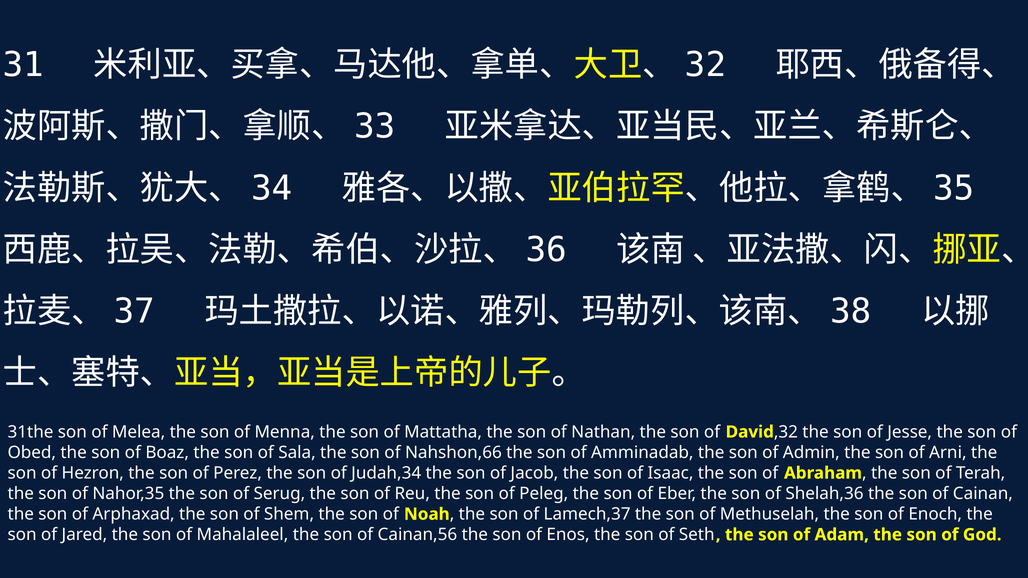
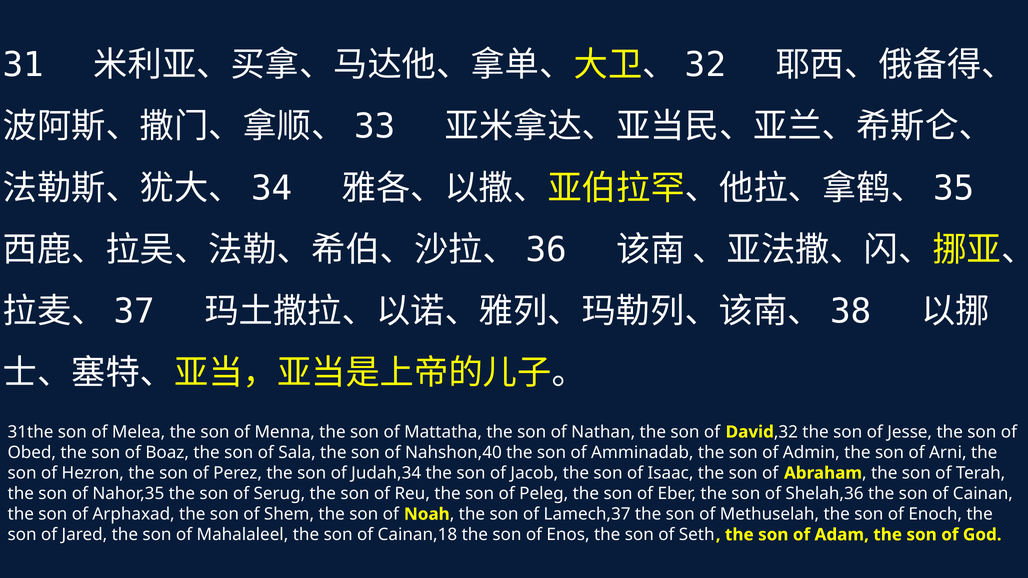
Nahshon,66: Nahshon,66 -> Nahshon,40 (453, 453)
Cainan,56: Cainan,56 -> Cainan,18 (417, 535)
